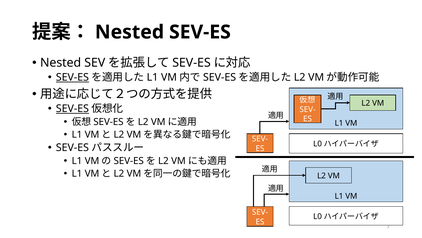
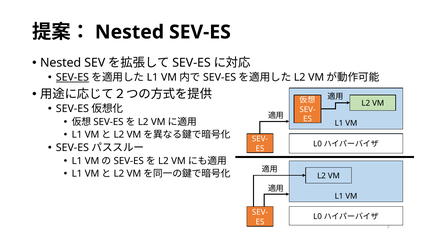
SEV-ES underline: present -> none (72, 109)
